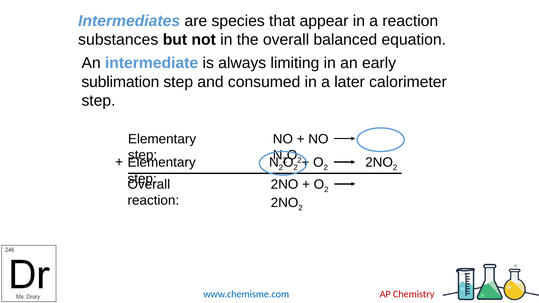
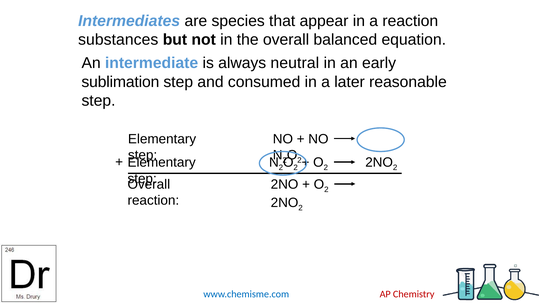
limiting: limiting -> neutral (295, 63)
calorimeter: calorimeter -> reasonable (408, 82)
